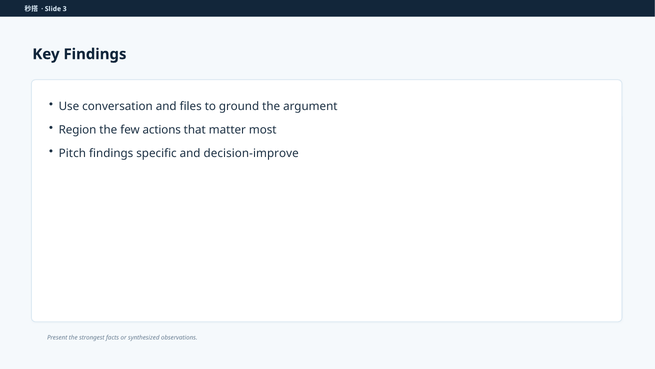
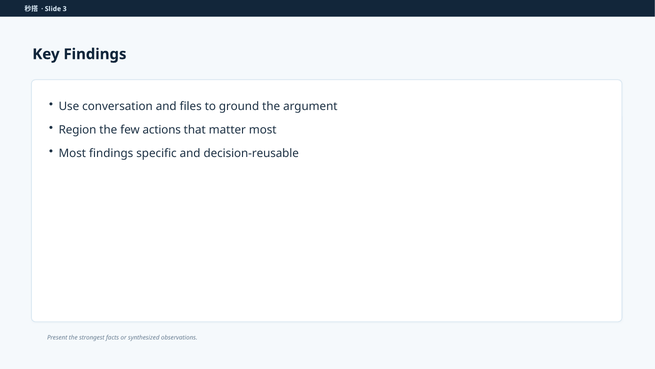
Pitch: Pitch -> Most (72, 153)
decision-improve: decision-improve -> decision-reusable (251, 153)
